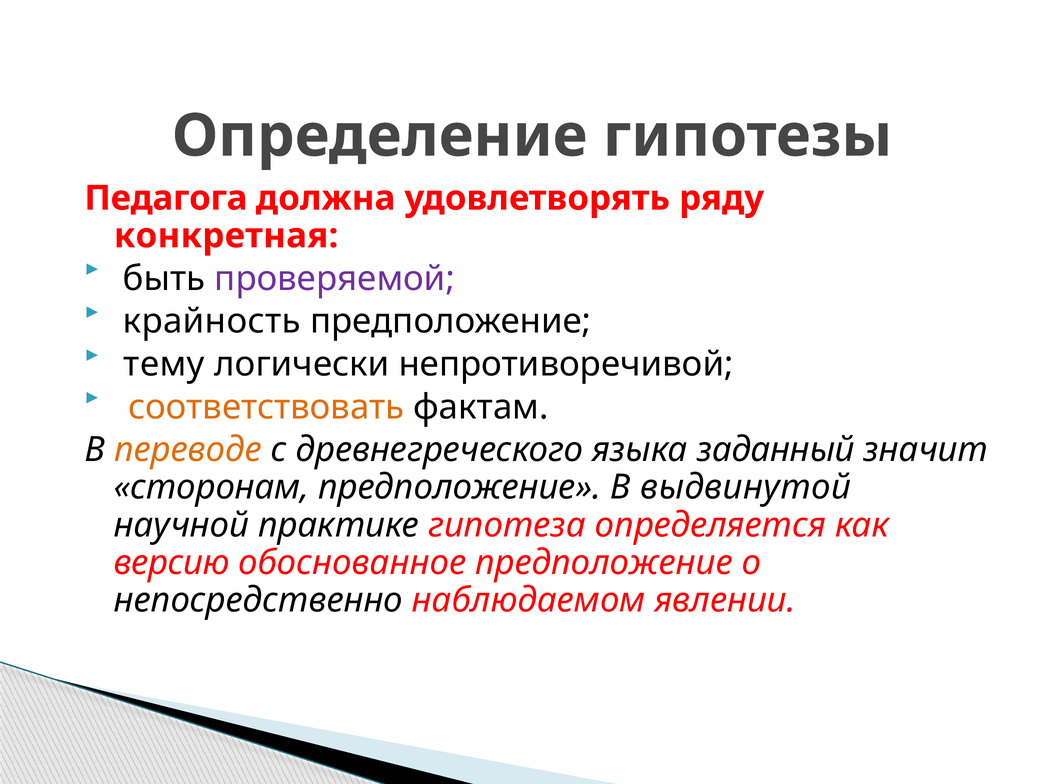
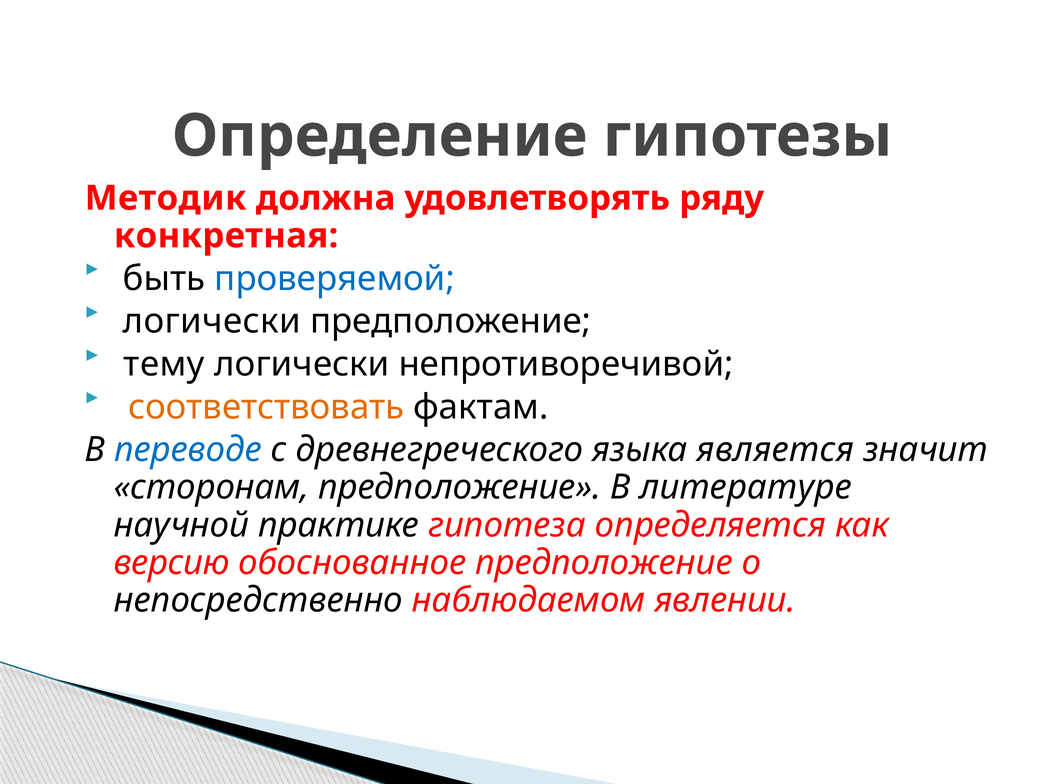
Педагога: Педагога -> Методик (166, 198)
проверяемой colour: purple -> blue (335, 279)
крайность: крайность -> логически (212, 322)
переводе colour: orange -> blue (188, 450)
заданный: заданный -> является (775, 450)
выдвинутой: выдвинутой -> литературе (746, 488)
